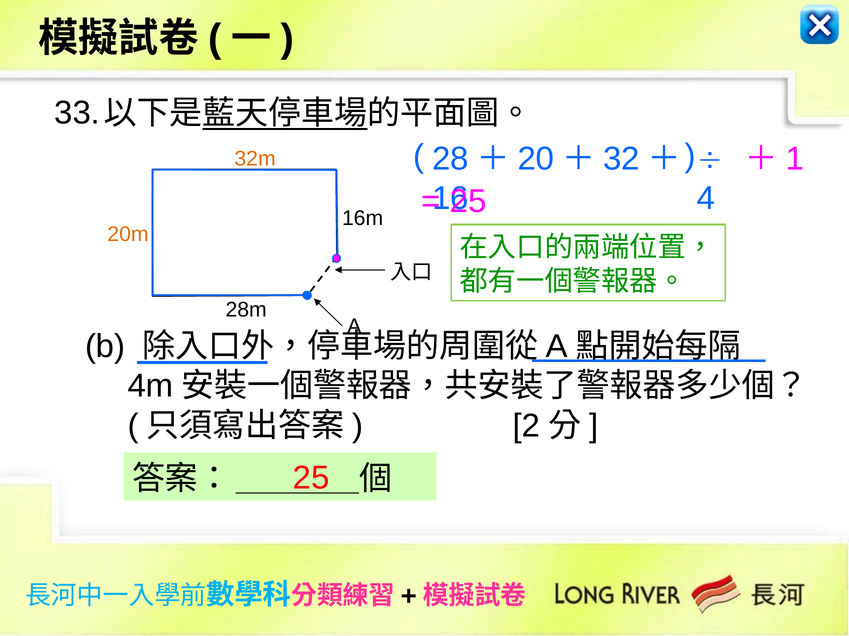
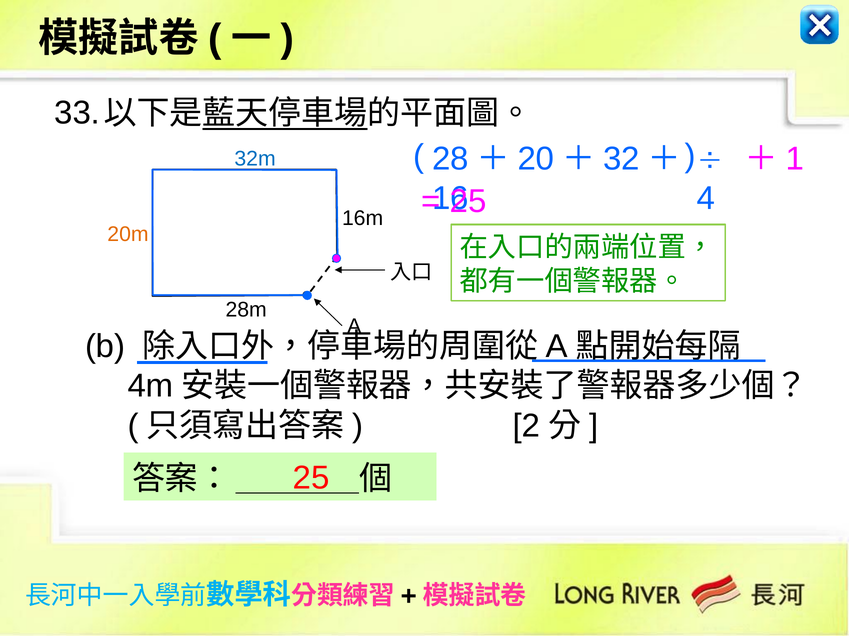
32m colour: orange -> blue (255, 159)
